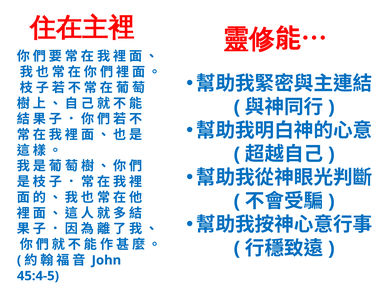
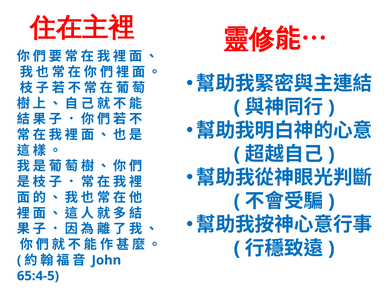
45:4-5: 45:4-5 -> 65:4-5 (38, 276)
